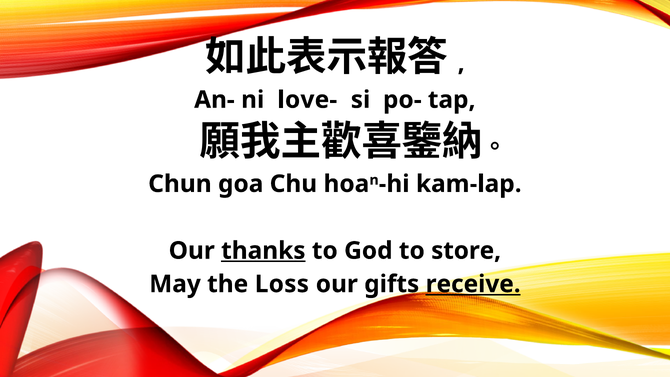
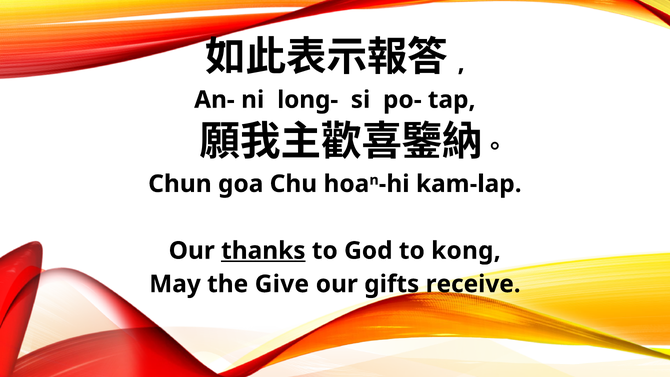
love-: love- -> long- (308, 100)
store: store -> kong (466, 251)
Loss: Loss -> Give (282, 284)
receive underline: present -> none (473, 284)
